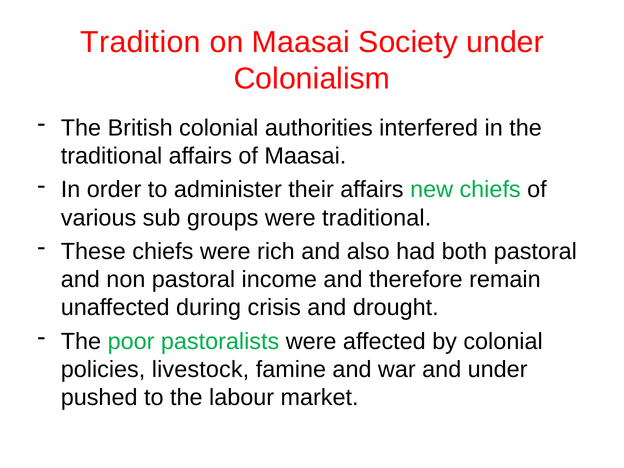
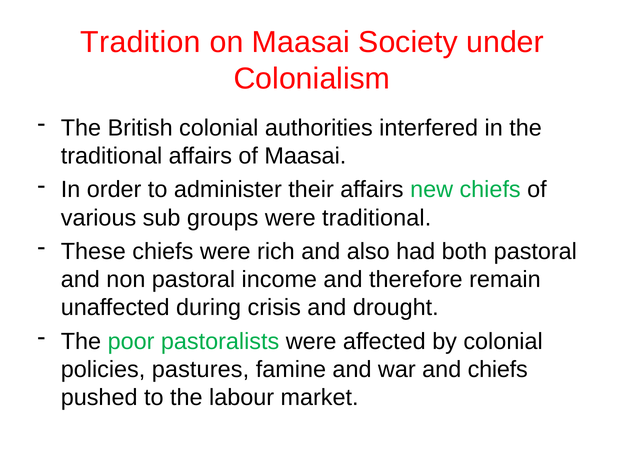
livestock: livestock -> pastures (201, 369)
and under: under -> chiefs (498, 369)
